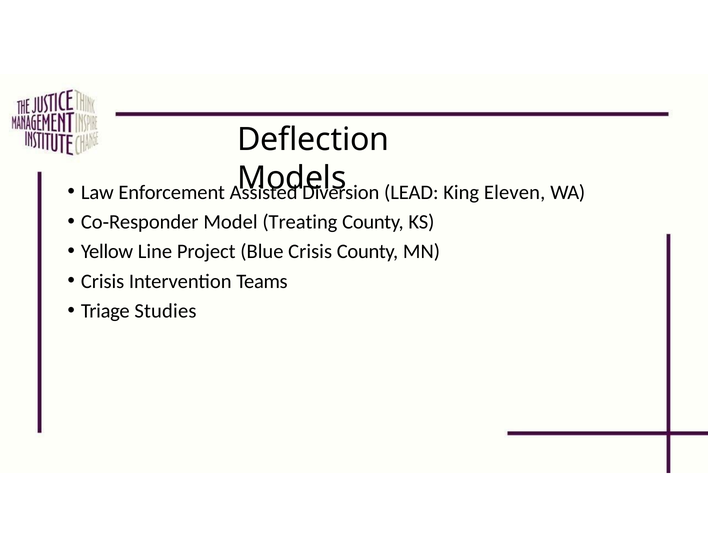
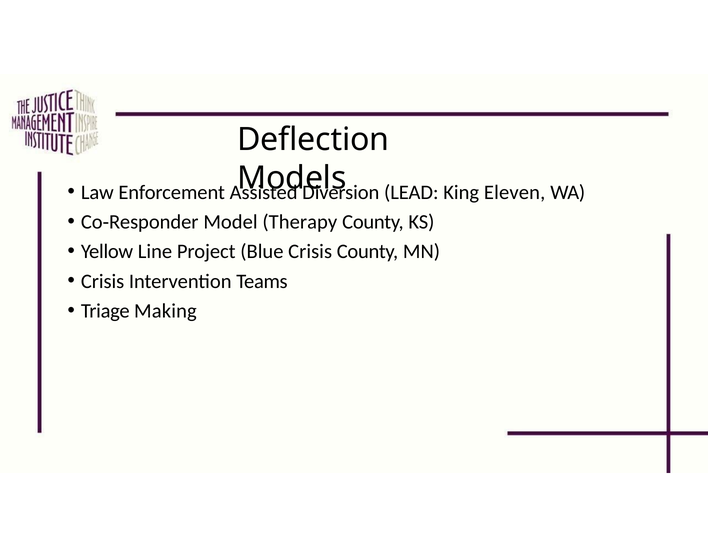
Treating: Treating -> Therapy (300, 222)
Studies: Studies -> Making (165, 311)
